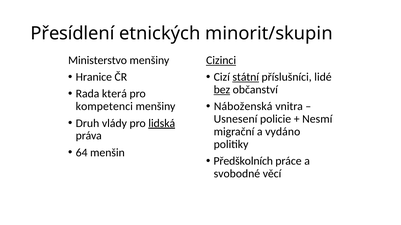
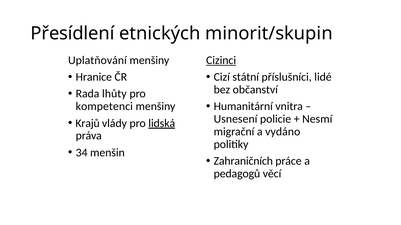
Ministerstvo: Ministerstvo -> Uplatňování (97, 60)
státní underline: present -> none (246, 77)
bez underline: present -> none (222, 90)
která: která -> lhůty (114, 94)
Náboženská: Náboženská -> Humanitární (243, 107)
Druh: Druh -> Krajů (88, 123)
64: 64 -> 34 (82, 153)
Předškolních: Předškolních -> Zahraničních (243, 161)
svobodné: svobodné -> pedagogů (237, 174)
